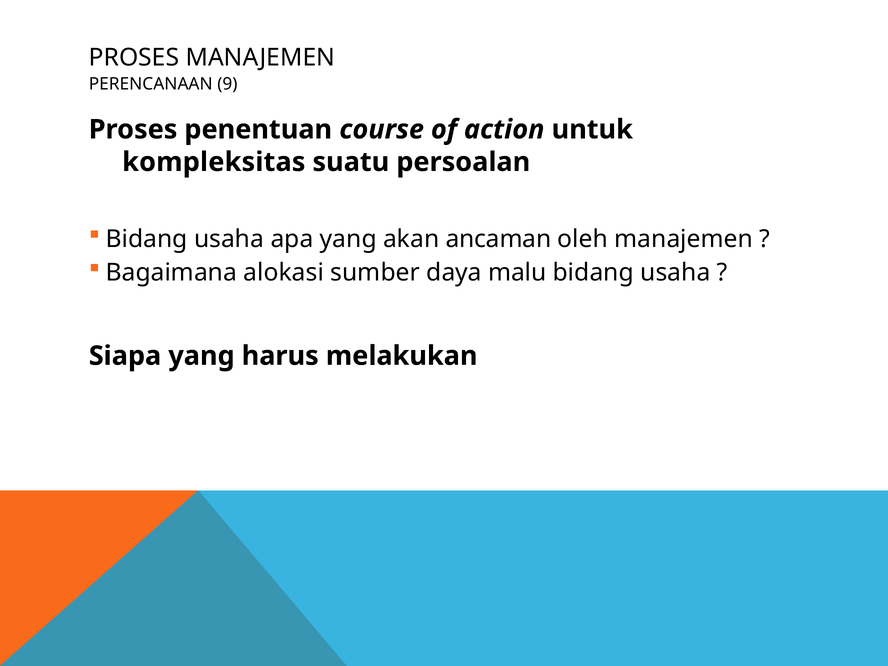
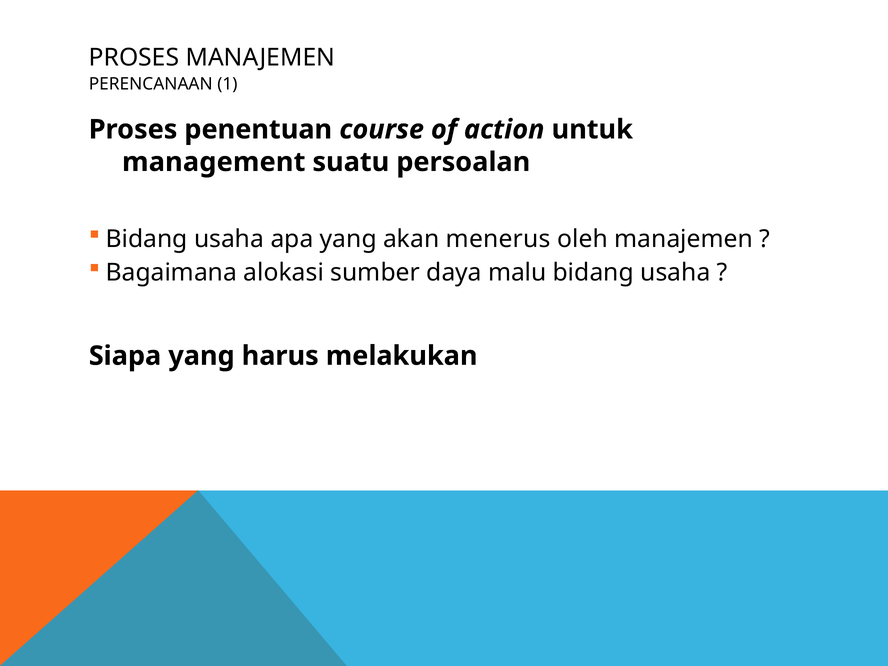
9: 9 -> 1 (227, 84)
kompleksitas: kompleksitas -> management (214, 162)
ancaman: ancaman -> menerus (498, 239)
